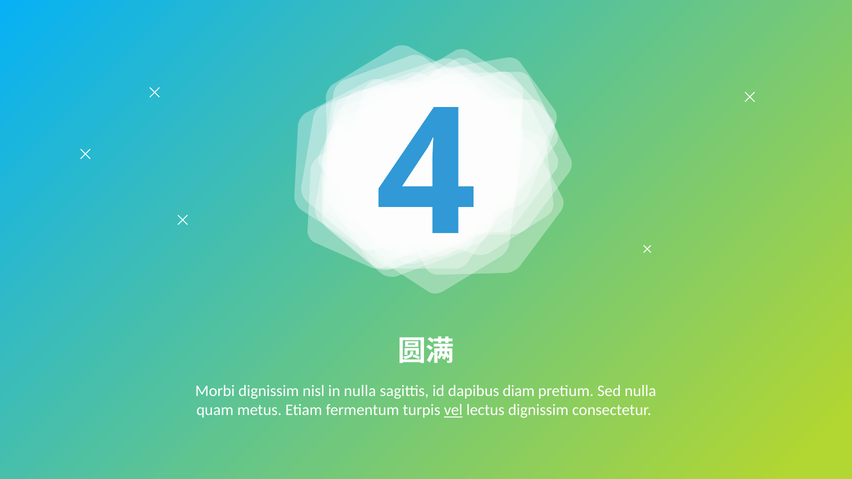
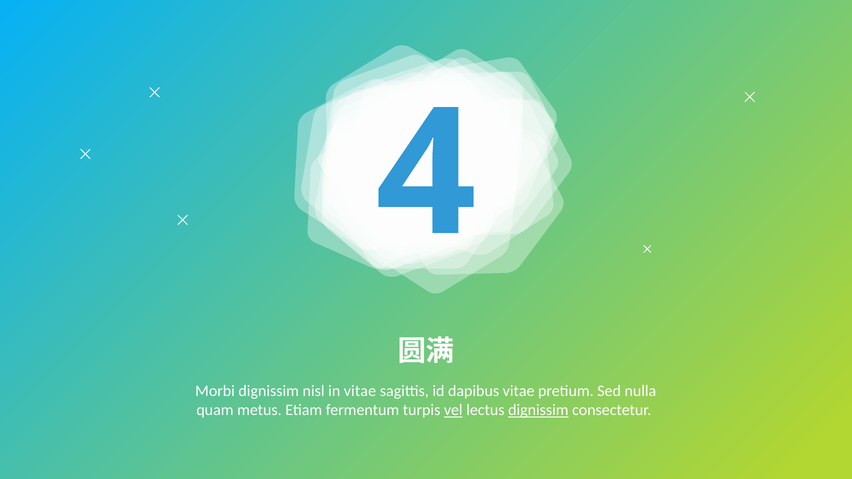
in nulla: nulla -> vitae (360, 391)
dapibus diam: diam -> vitae (519, 391)
dignissim underline: none -> present (538, 410)
